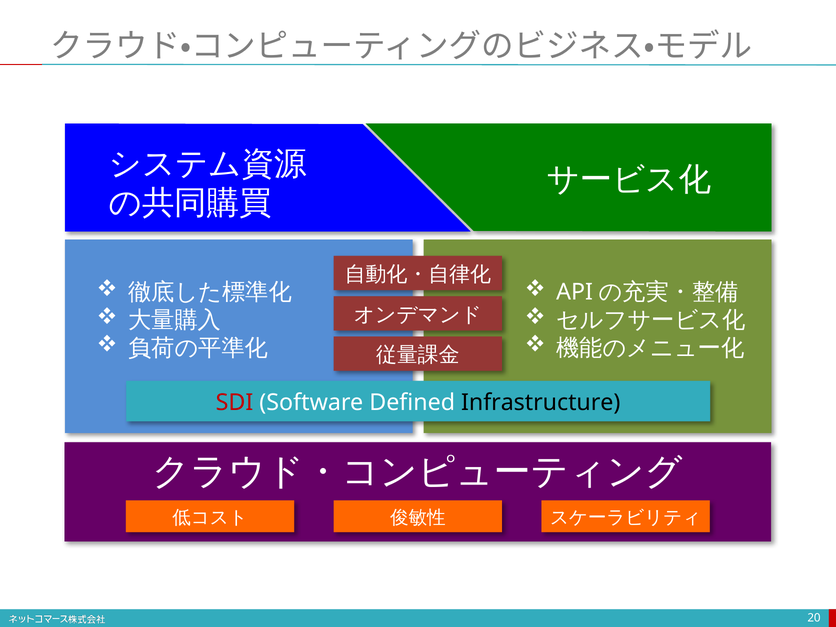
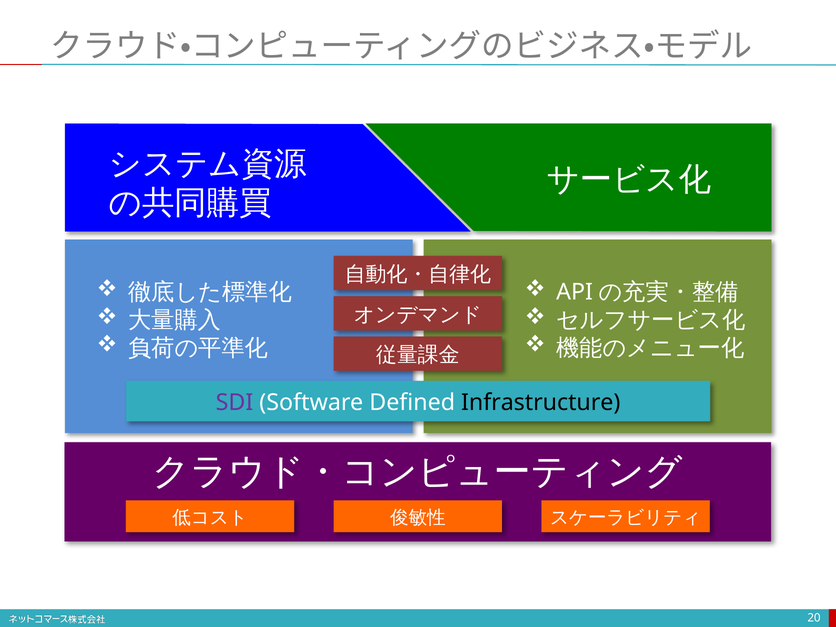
SDI colour: red -> purple (235, 403)
